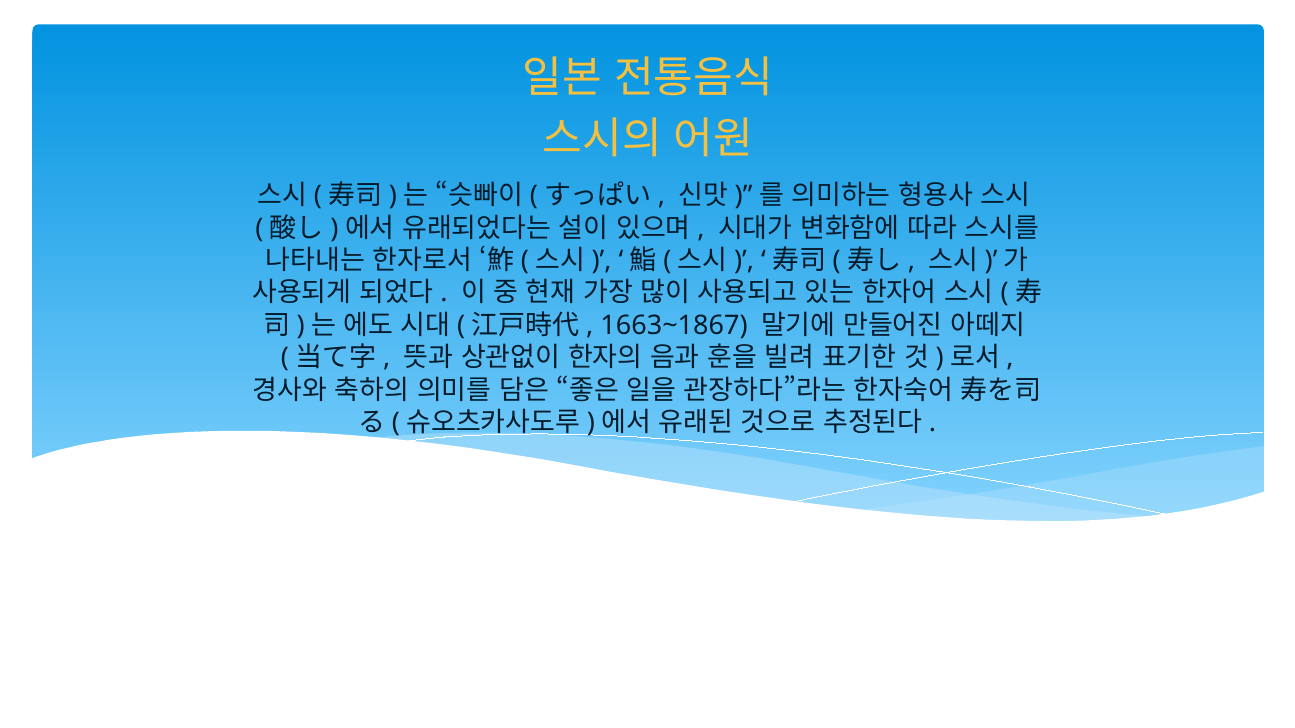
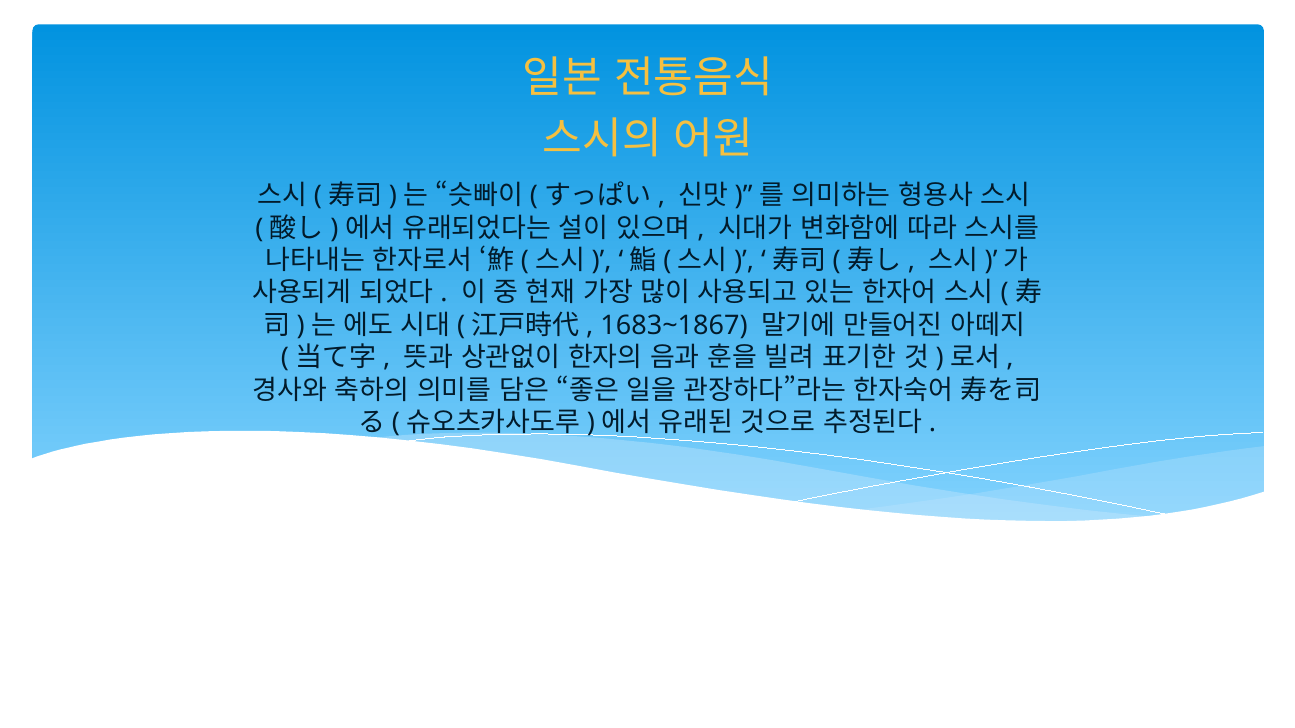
1663~1867: 1663~1867 -> 1683~1867 (674, 326)
